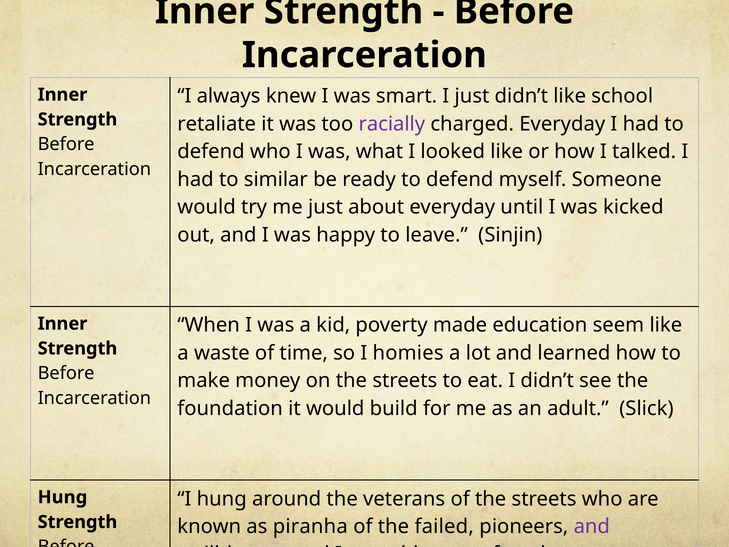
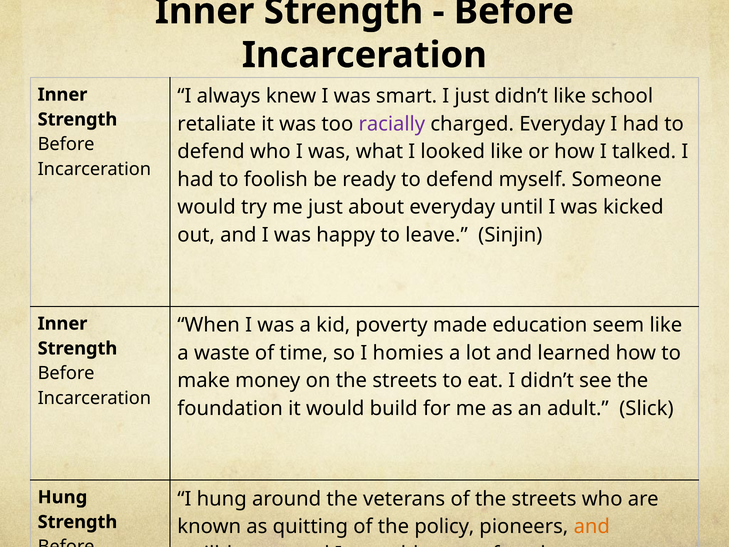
similar: similar -> foolish (276, 179)
piranha: piranha -> quitting (310, 526)
failed: failed -> policy (444, 526)
and colour: purple -> orange (592, 526)
